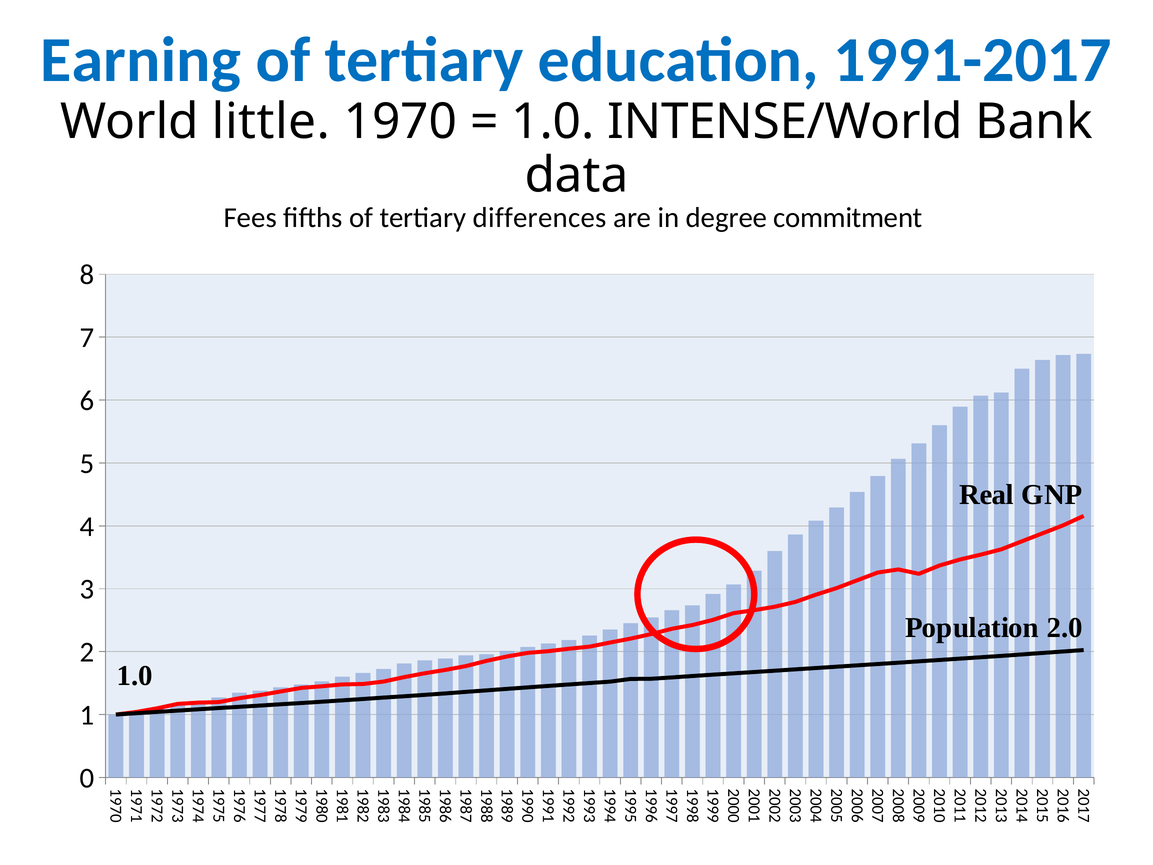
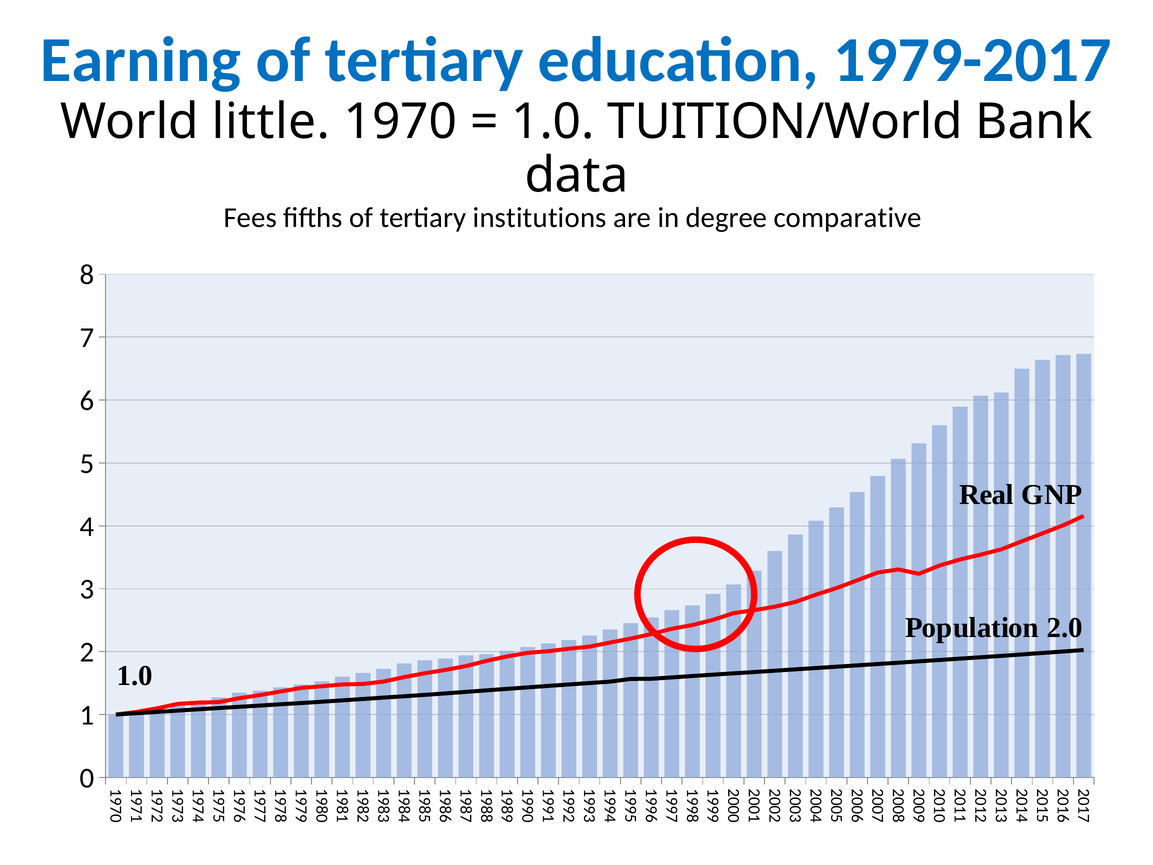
1991-2017: 1991-2017 -> 1979-2017 (972, 60)
INTENSE/World: INTENSE/World -> TUITION/World (785, 122)
differences: differences -> institutions (540, 218)
commitment: commitment -> comparative (848, 218)
